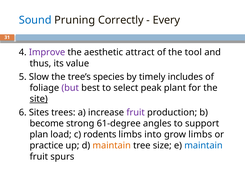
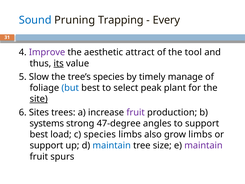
Correctly: Correctly -> Trapping (121, 20)
its underline: none -> present (59, 63)
includes: includes -> manage (185, 77)
but colour: purple -> blue (70, 88)
become: become -> systems (47, 123)
61-degree: 61-degree -> 47-degree (119, 123)
plan: plan -> best (39, 134)
c rodents: rodents -> species (100, 134)
into: into -> also (153, 134)
practice: practice -> support (46, 145)
maintain colour: orange -> blue (112, 145)
maintain colour: blue -> purple (203, 145)
